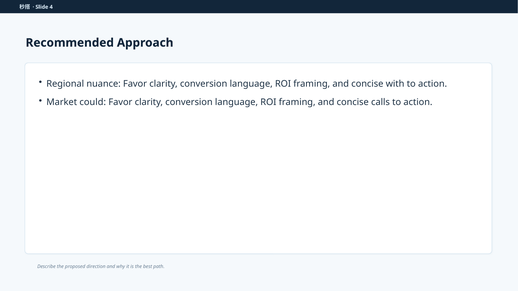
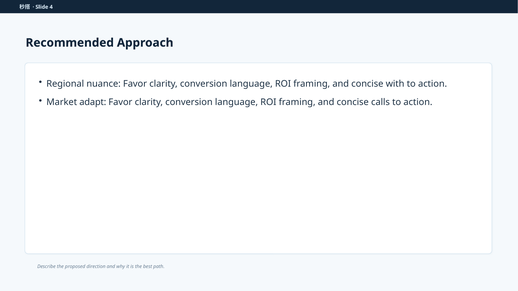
could: could -> adapt (93, 102)
